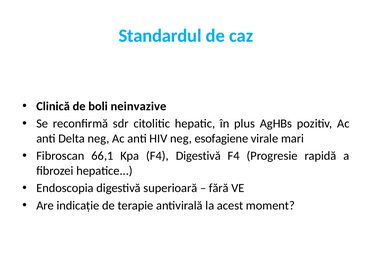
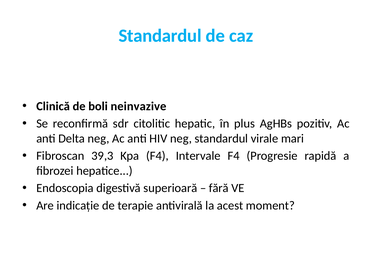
neg esofagiene: esofagiene -> standardul (221, 139)
66,1: 66,1 -> 39,3 (102, 156)
F4 Digestivă: Digestivă -> Intervale (198, 156)
